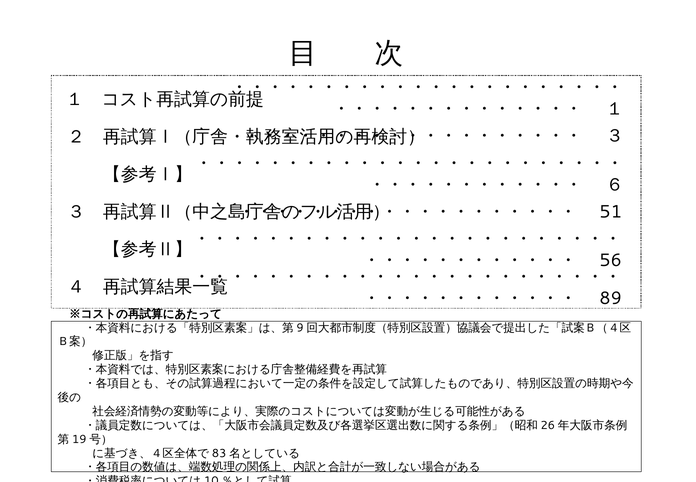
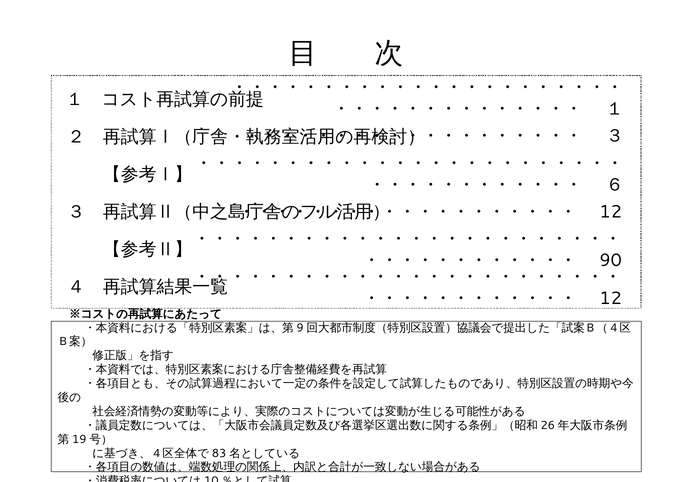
51: 51 -> 12 (611, 212)
56: 56 -> 90 (611, 260)
89: 89 -> 12 (611, 298)
